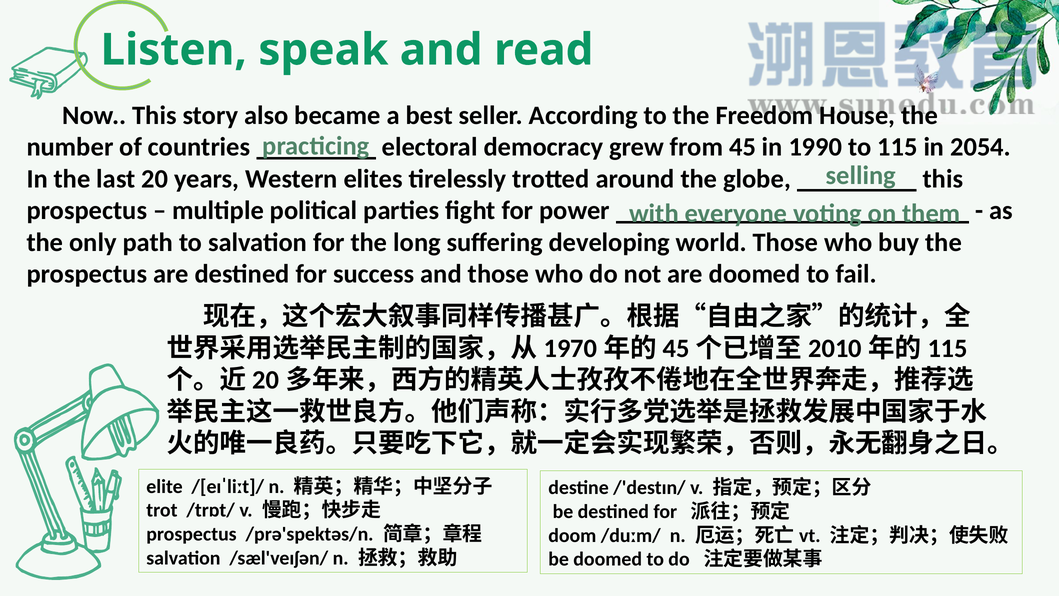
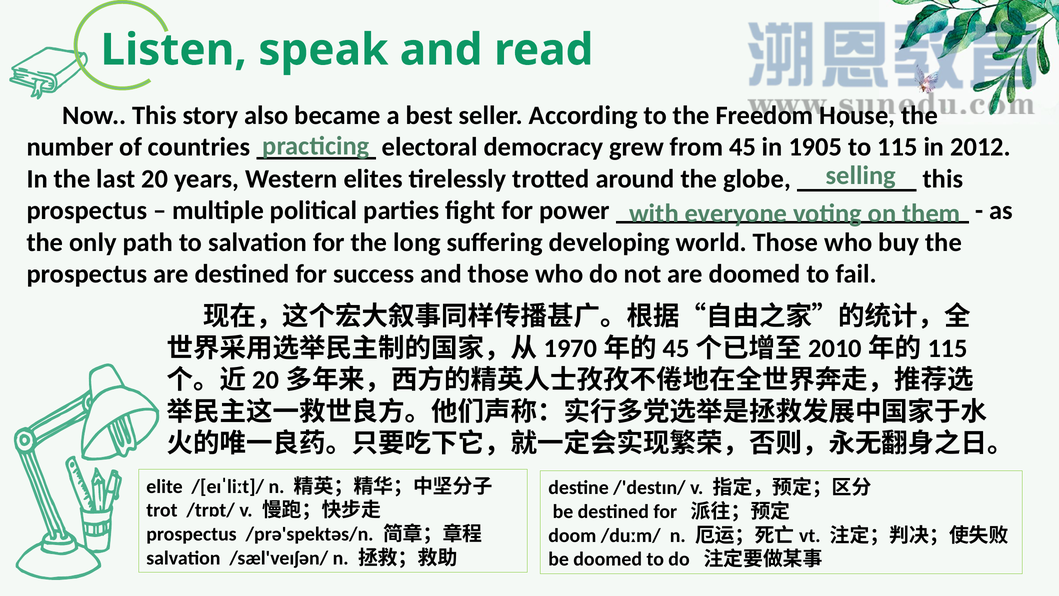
1990: 1990 -> 1905 (815, 147)
2054: 2054 -> 2012 (981, 147)
